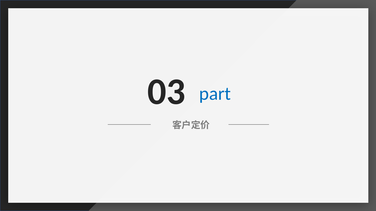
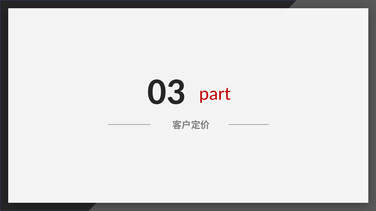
part colour: blue -> red (215, 94)
